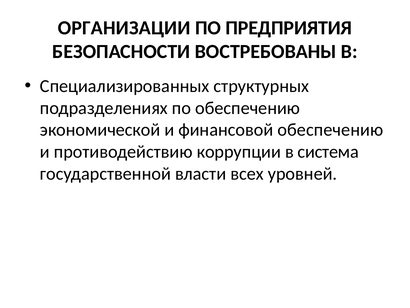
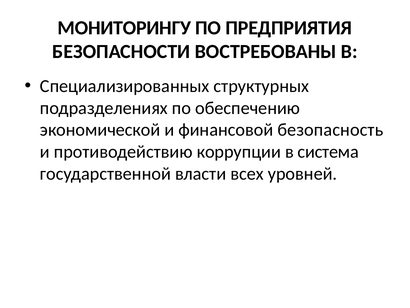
ОРГАНИЗАЦИИ: ОРГАНИЗАЦИИ -> МОНИТОРИНГУ (124, 28)
финансовой обеспечению: обеспечению -> безопасность (330, 130)
